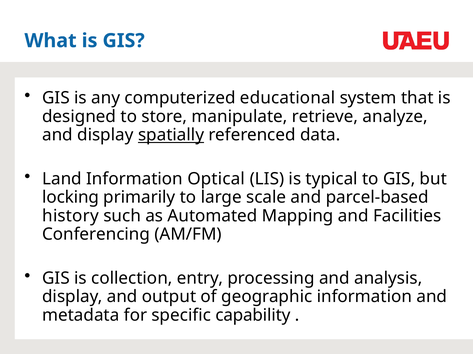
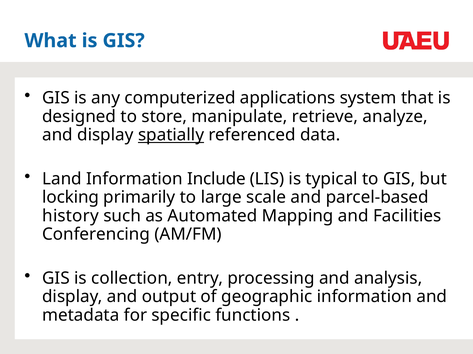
educational: educational -> applications (288, 98)
Optical: Optical -> Include (216, 179)
capability: capability -> functions (253, 316)
